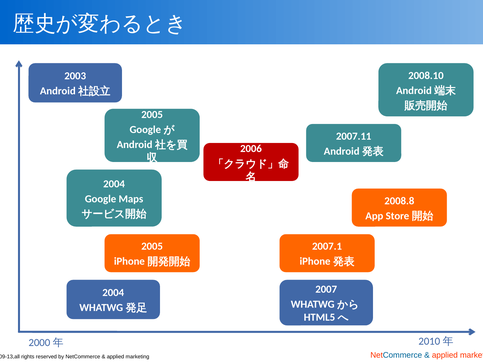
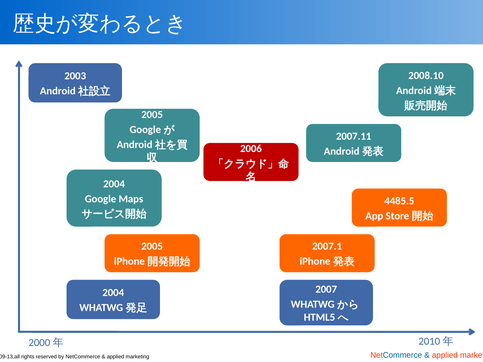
2008.8: 2008.8 -> 4485.5 (399, 201)
